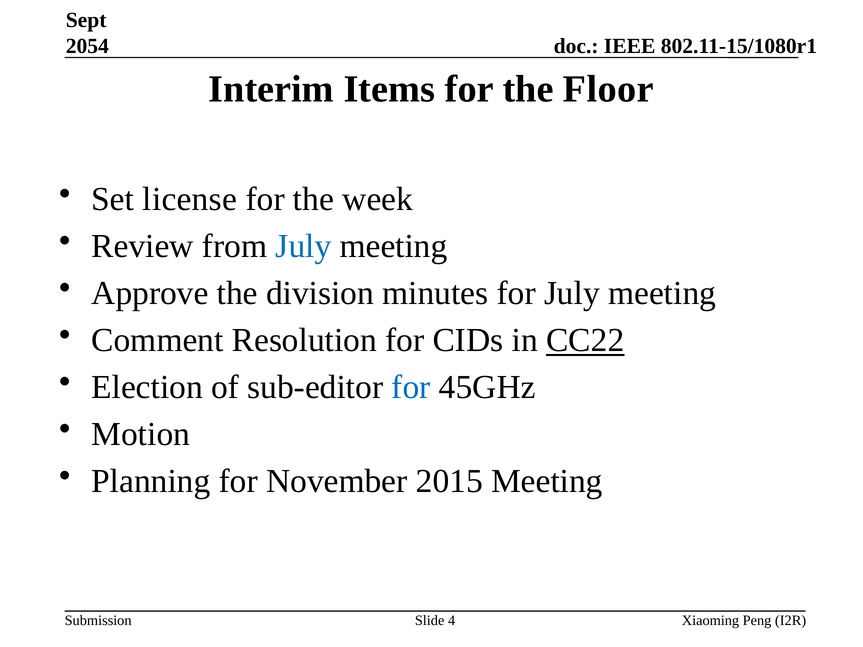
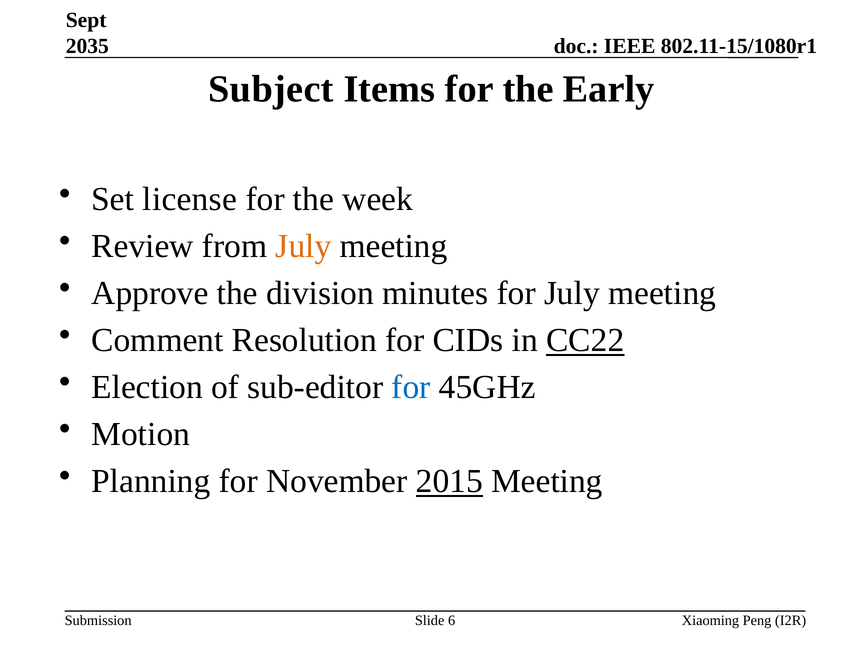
2054: 2054 -> 2035 (87, 46)
Interim: Interim -> Subject (271, 89)
Floor: Floor -> Early (609, 89)
July colour: blue -> orange (303, 246)
2015 underline: none -> present (449, 482)
4: 4 -> 6 (452, 621)
